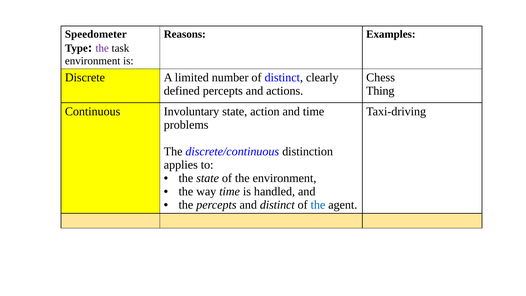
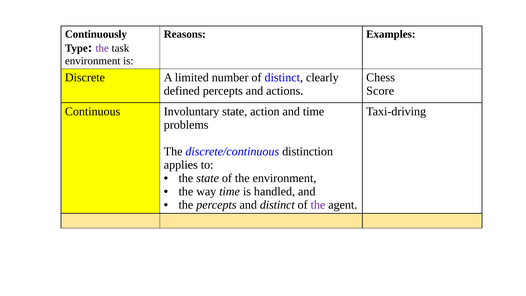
Speedometer: Speedometer -> Continuously (96, 34)
Thing: Thing -> Score (380, 91)
the colour: blue -> purple (318, 205)
